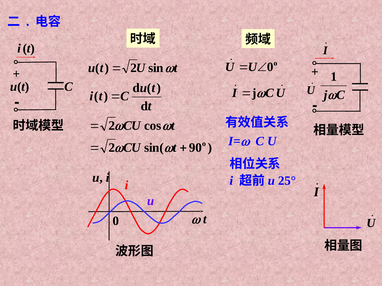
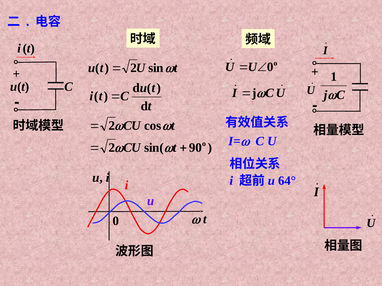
25°: 25° -> 64° (287, 181)
